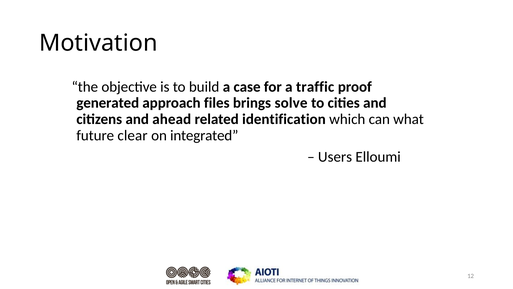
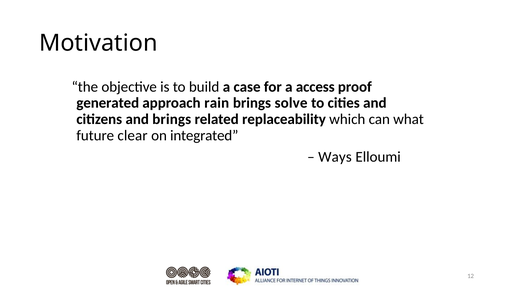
traffic: traffic -> access (315, 87)
files: files -> rain (217, 103)
and ahead: ahead -> brings (172, 119)
identification: identification -> replaceability (284, 119)
Users: Users -> Ways (335, 157)
